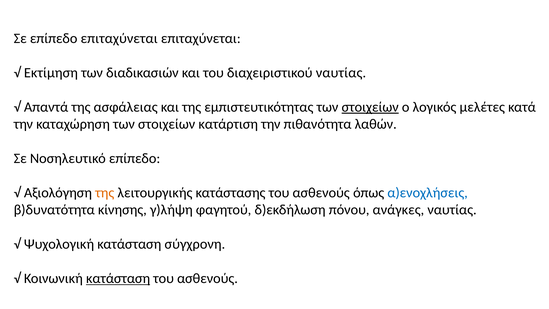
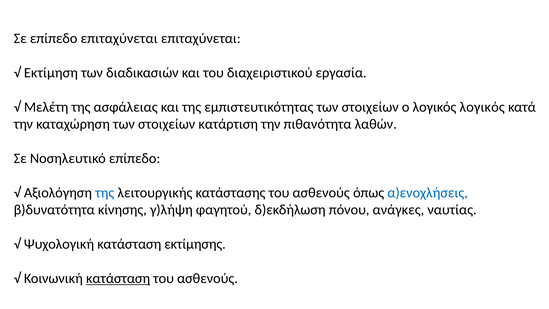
διαχειριστικού ναυτίας: ναυτίας -> εργασία (341, 73)
Απαντά: Απαντά -> Μελέτη (46, 107)
στοιχείων underline: present -> none (370, 107)
λογικός μελέτες: μελέτες -> λογικός (482, 107)
της colour: orange -> blue (105, 193)
σύγχρονη: σύγχρονη -> εκτίμησης (195, 244)
